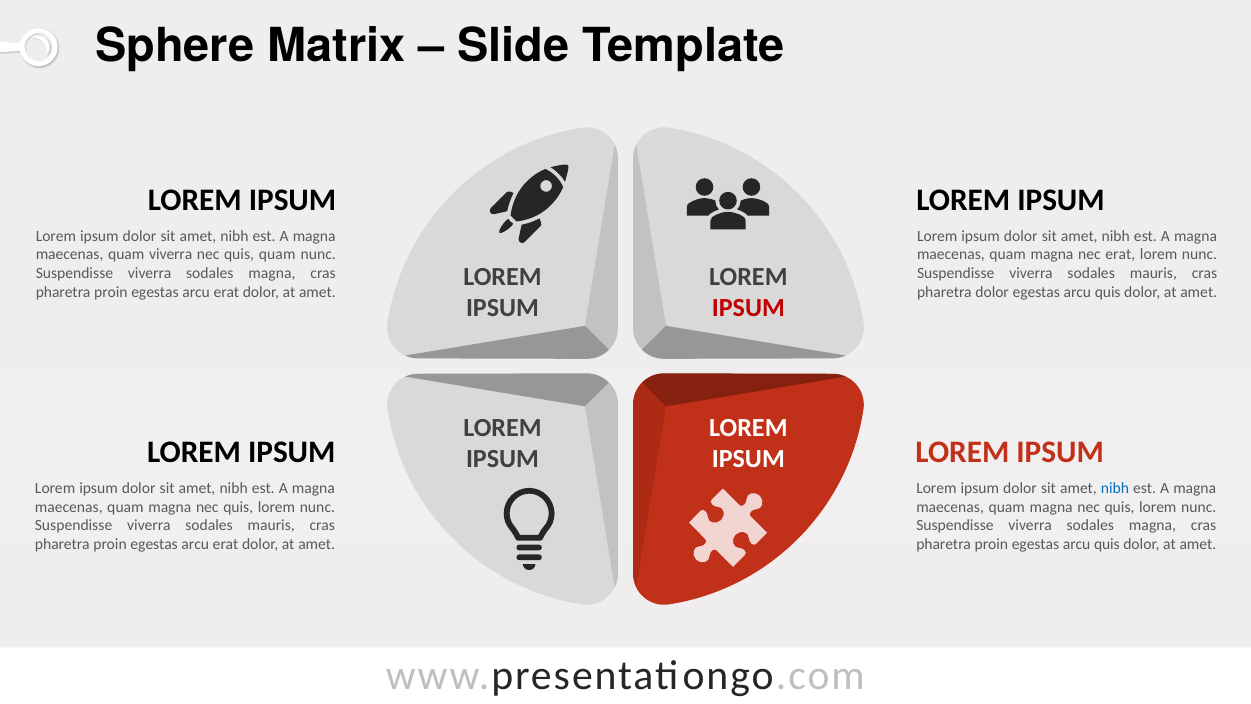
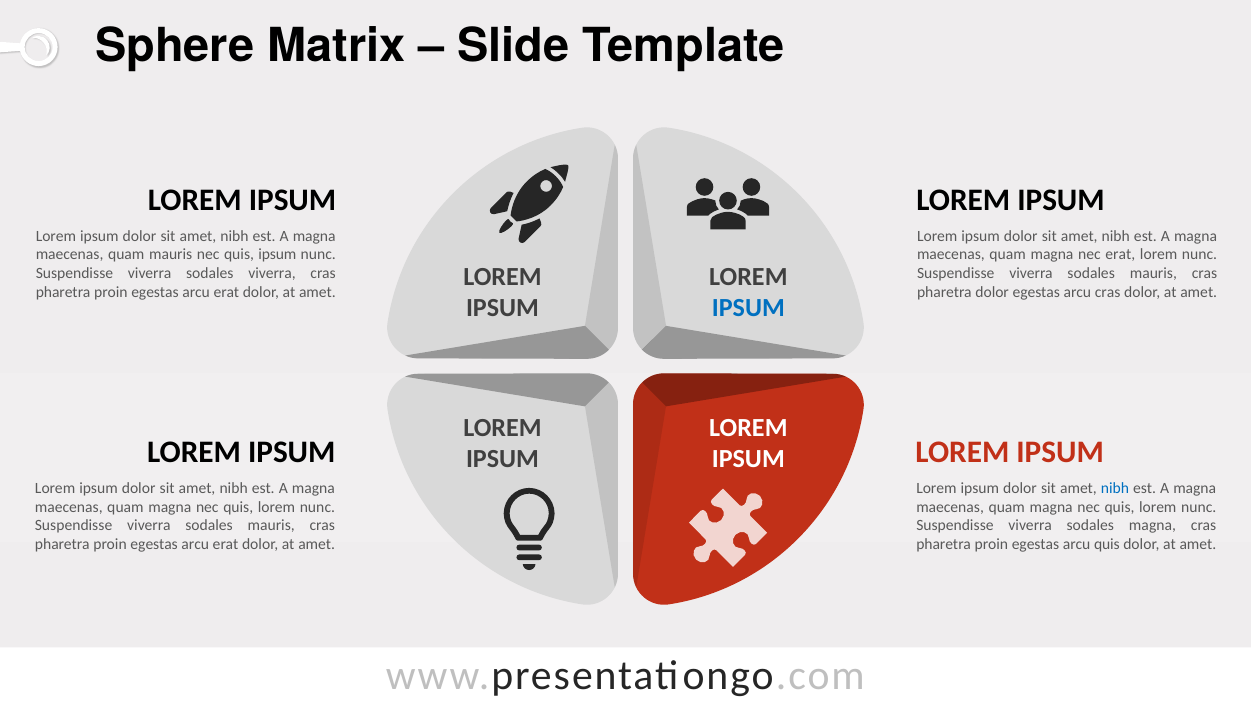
quam viverra: viverra -> mauris (171, 255)
quis quam: quam -> ipsum (277, 255)
magna: magna -> viverra (272, 273)
quis: quis -> cras (1108, 292)
IPSUM colour: red -> blue (748, 308)
